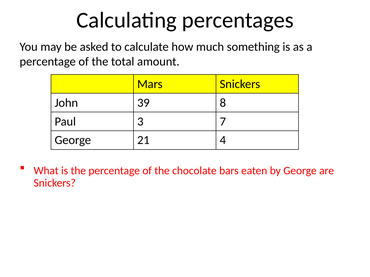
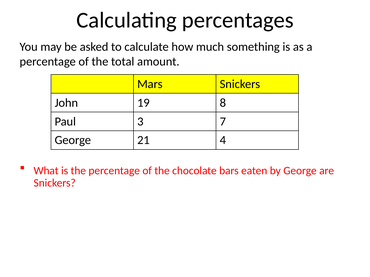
39: 39 -> 19 (143, 103)
